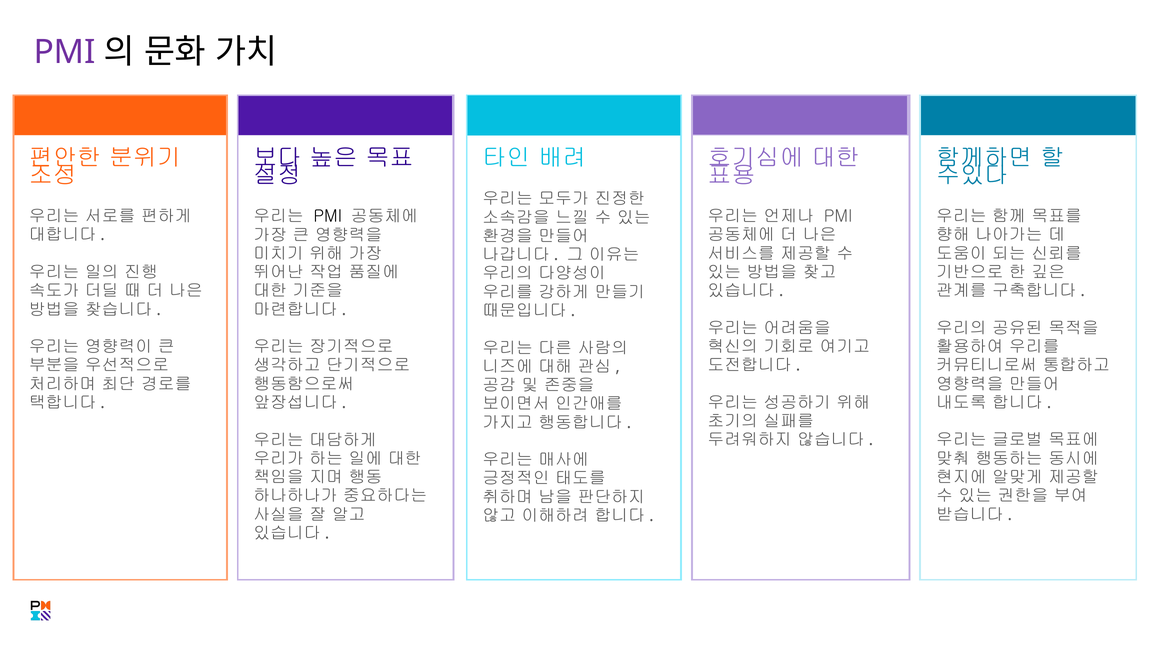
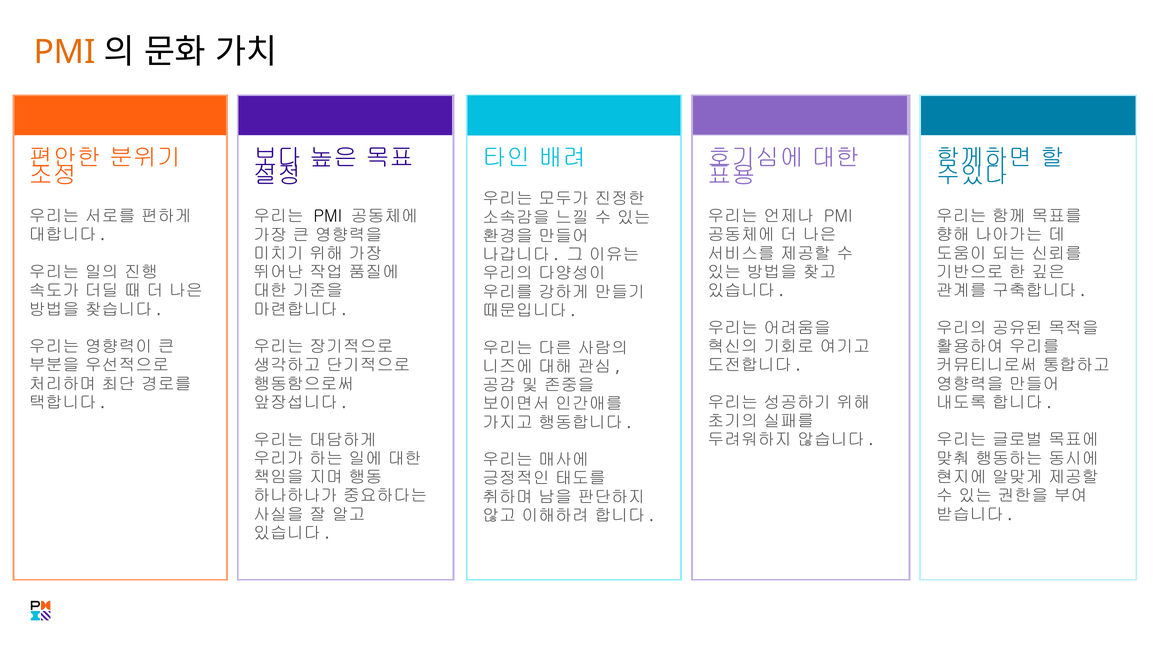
PMI colour: purple -> orange (65, 52)
